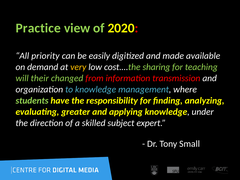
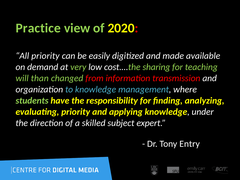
very colour: yellow -> light green (78, 67)
their: their -> than (40, 78)
evaluating greater: greater -> priority (76, 112)
Small: Small -> Entry (190, 144)
